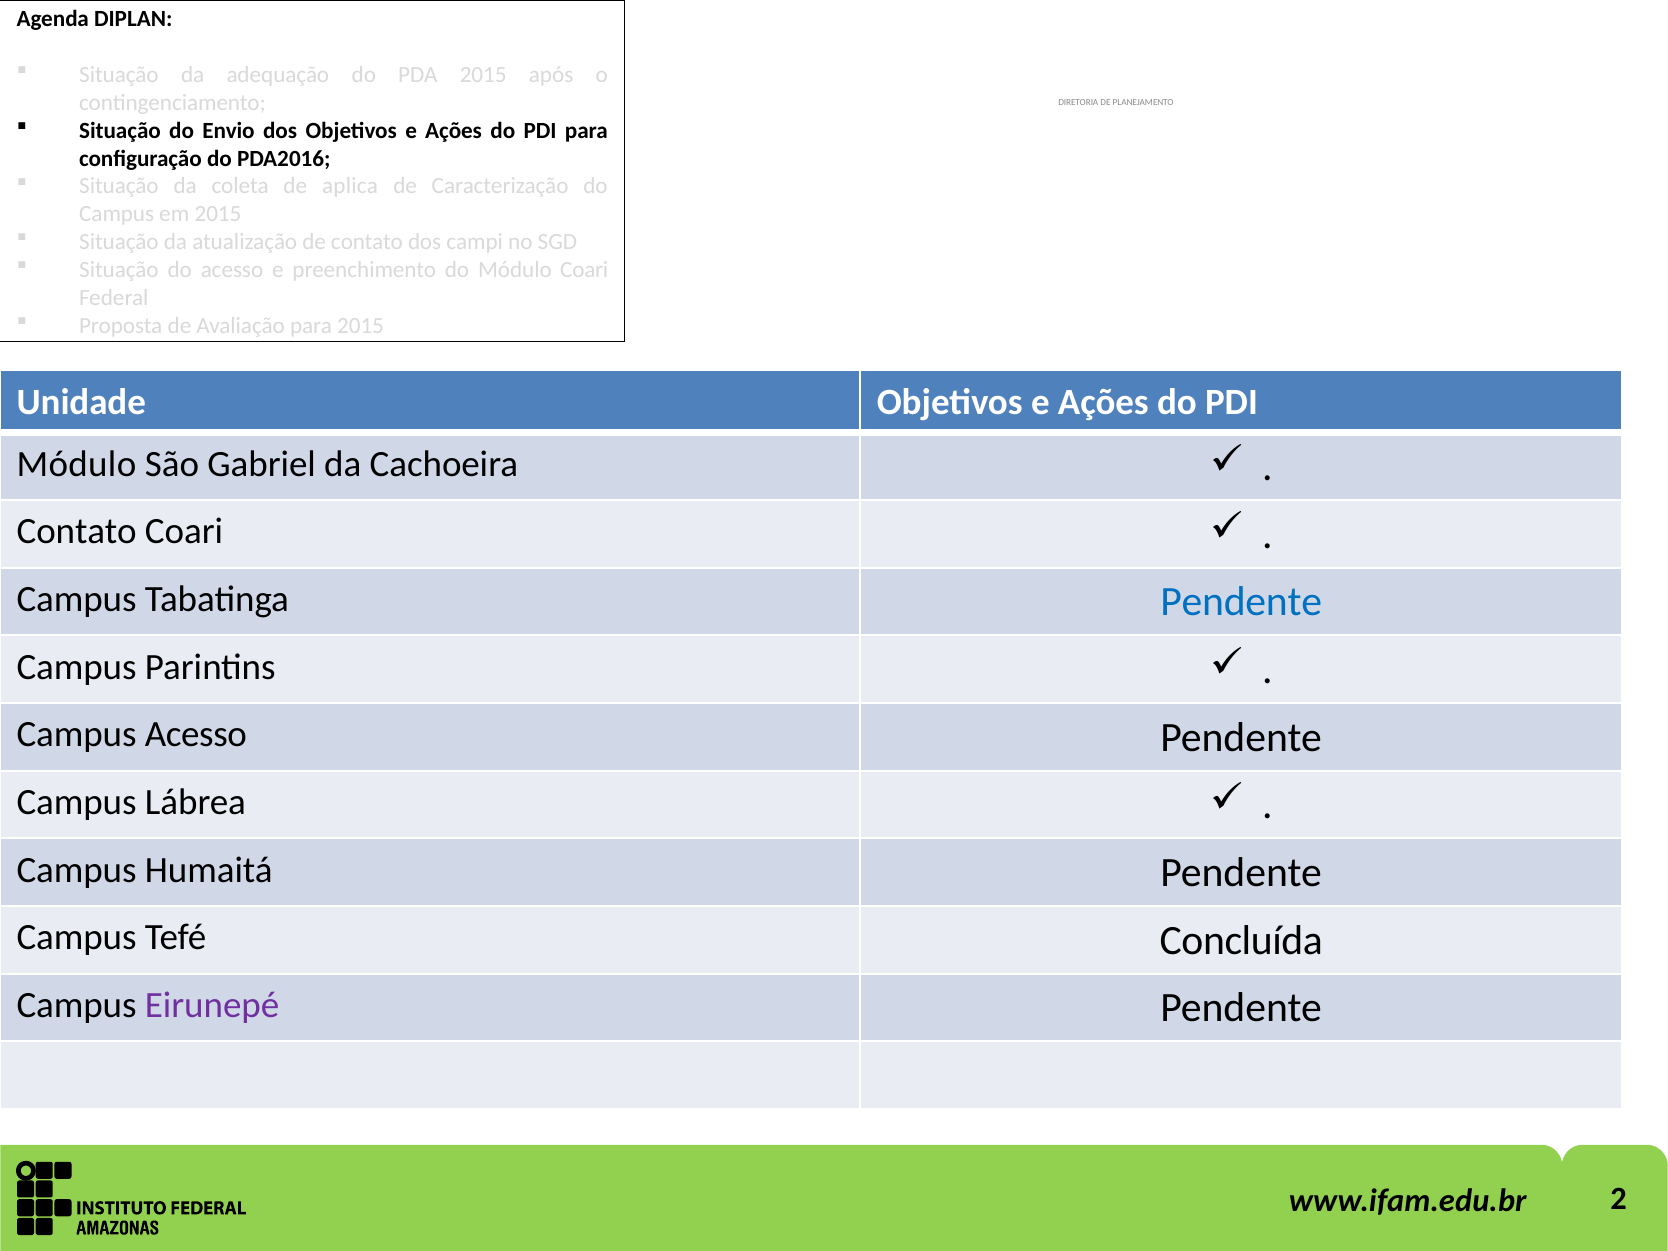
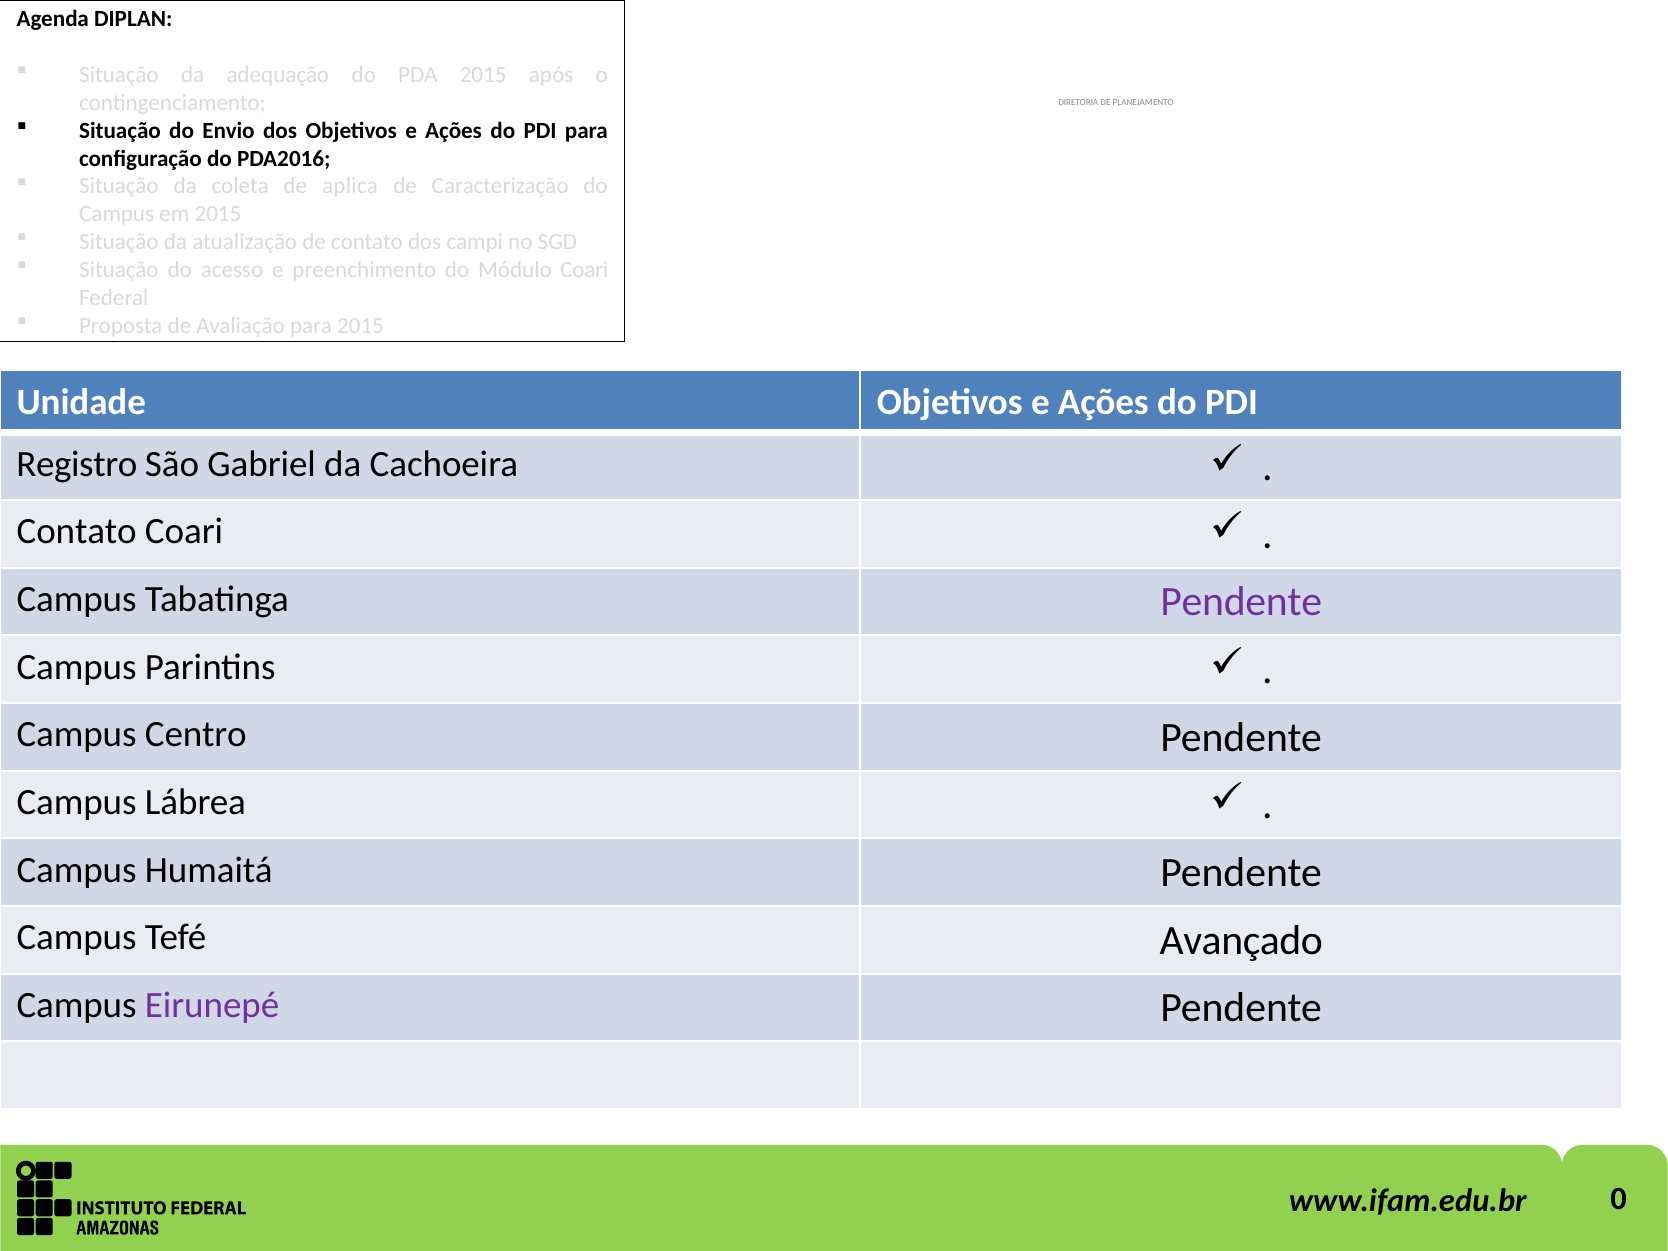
Módulo: Módulo -> Registro (77, 464)
Pendente colour: blue -> purple (1241, 602)
Campus Acesso: Acesso -> Centro (196, 735)
Concluída: Concluída -> Avançado (1241, 940)
2: 2 -> 0 (1619, 1199)
